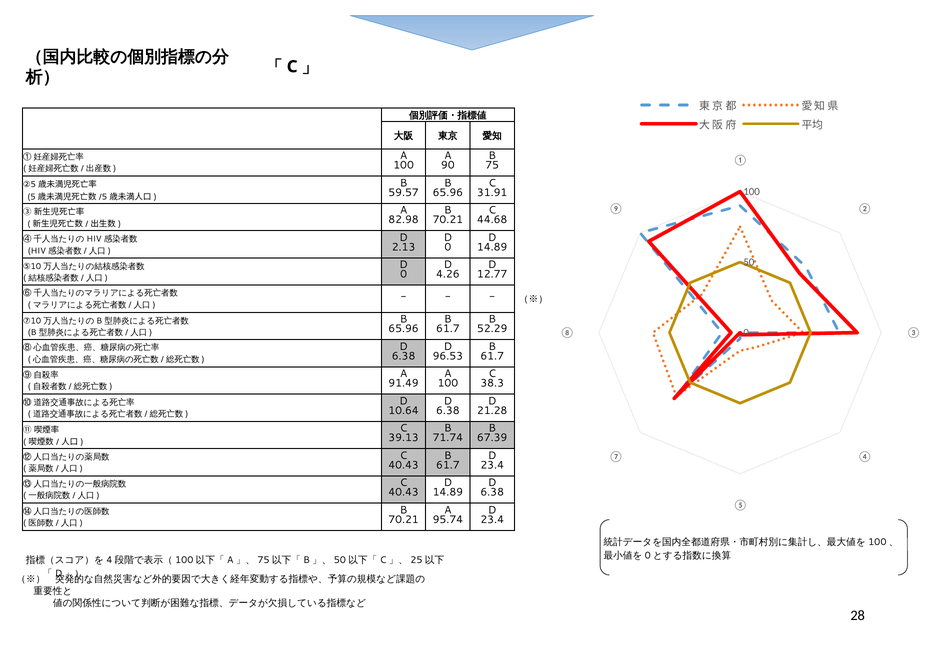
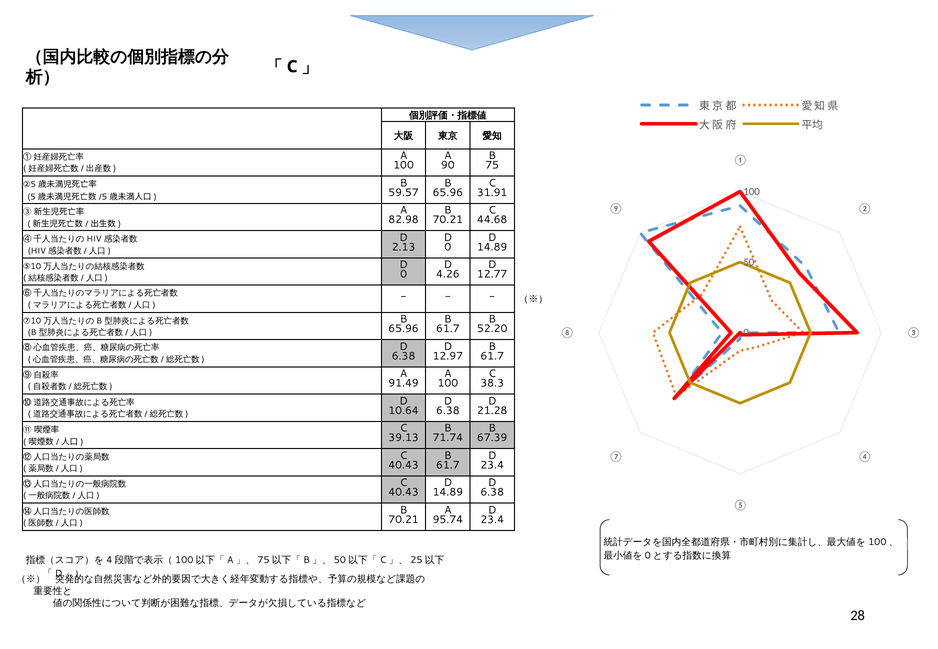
52.29: 52.29 -> 52.20 (492, 329)
96.53: 96.53 -> 12.97 (448, 356)
